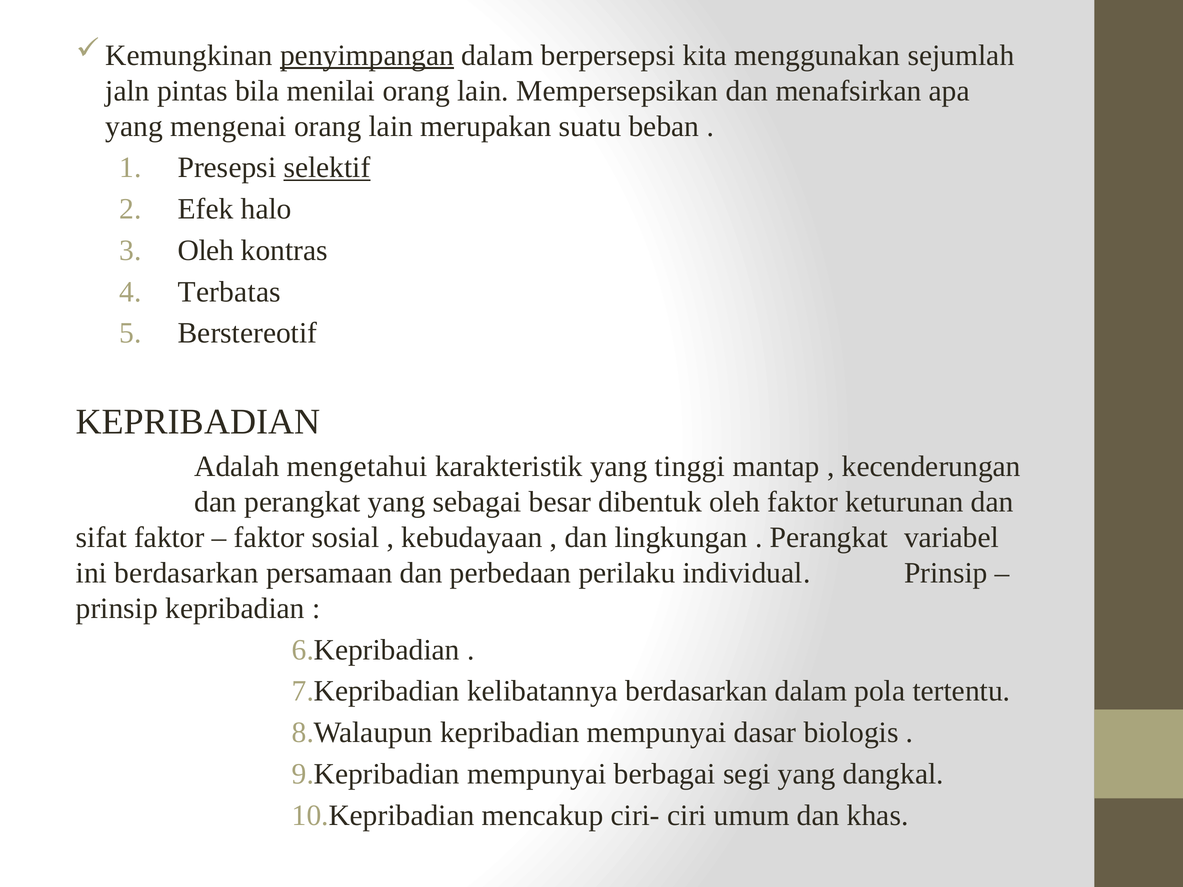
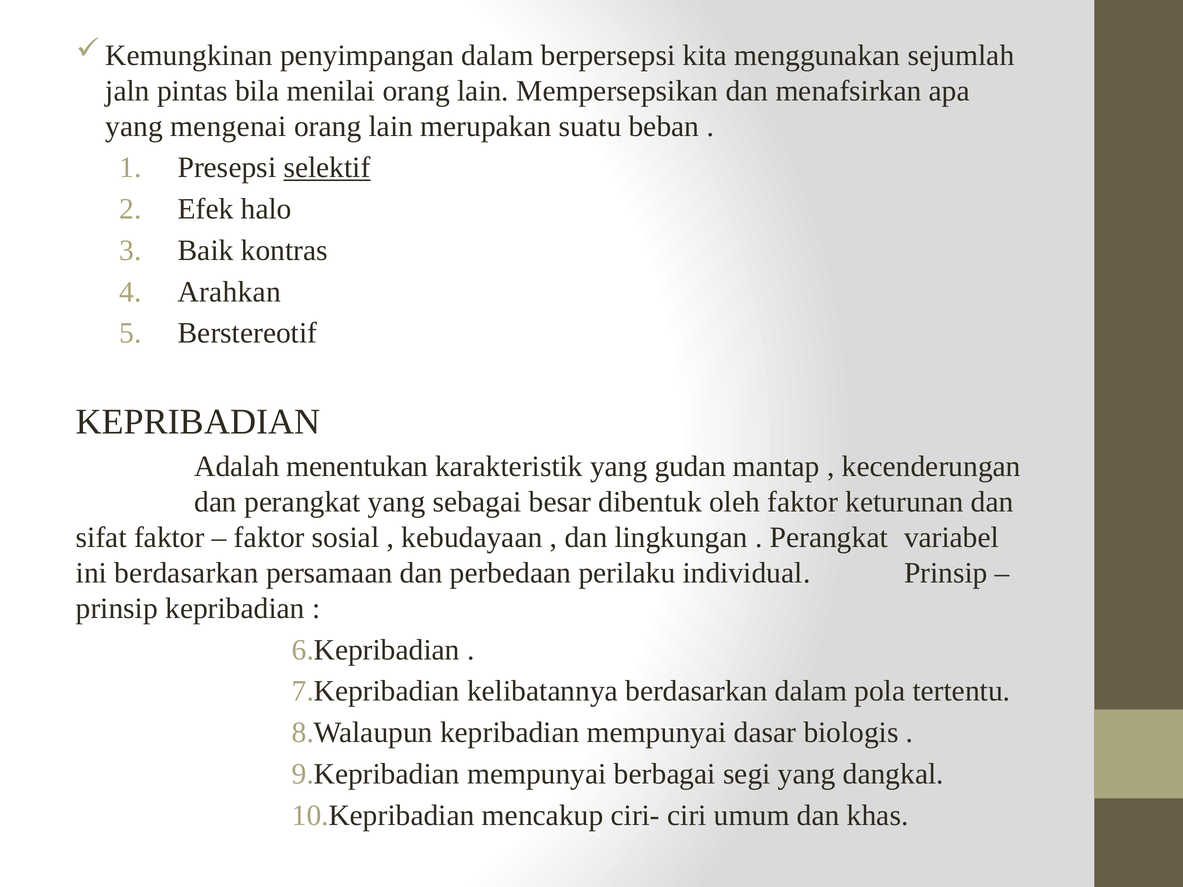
penyimpangan underline: present -> none (367, 55)
Oleh: Oleh -> Baik (206, 251)
Terbatas: Terbatas -> Arahkan (229, 292)
mengetahui: mengetahui -> menentukan (357, 467)
tinggi: tinggi -> gudan (690, 467)
